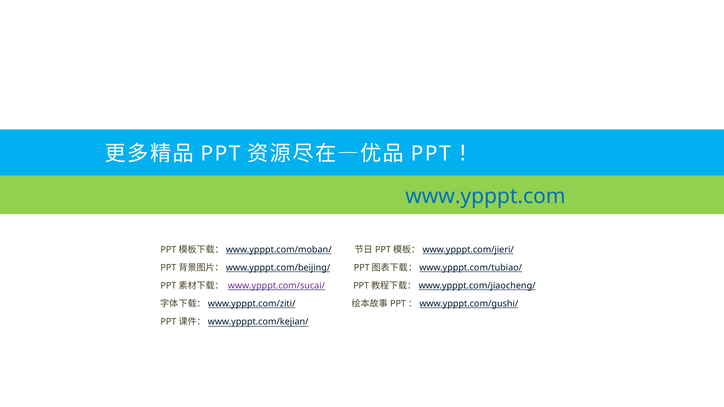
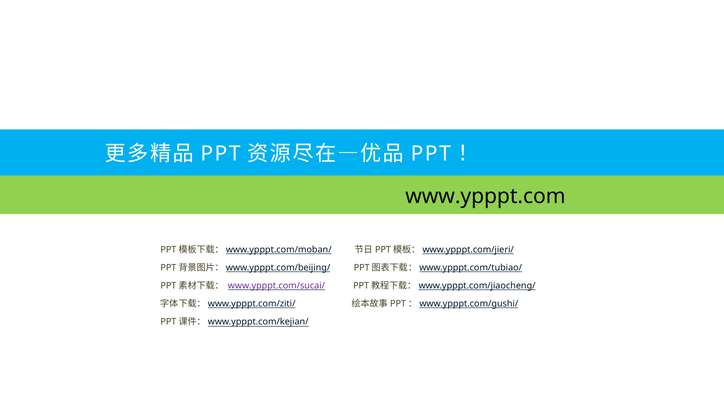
www.ypppt.com colour: blue -> black (485, 196)
